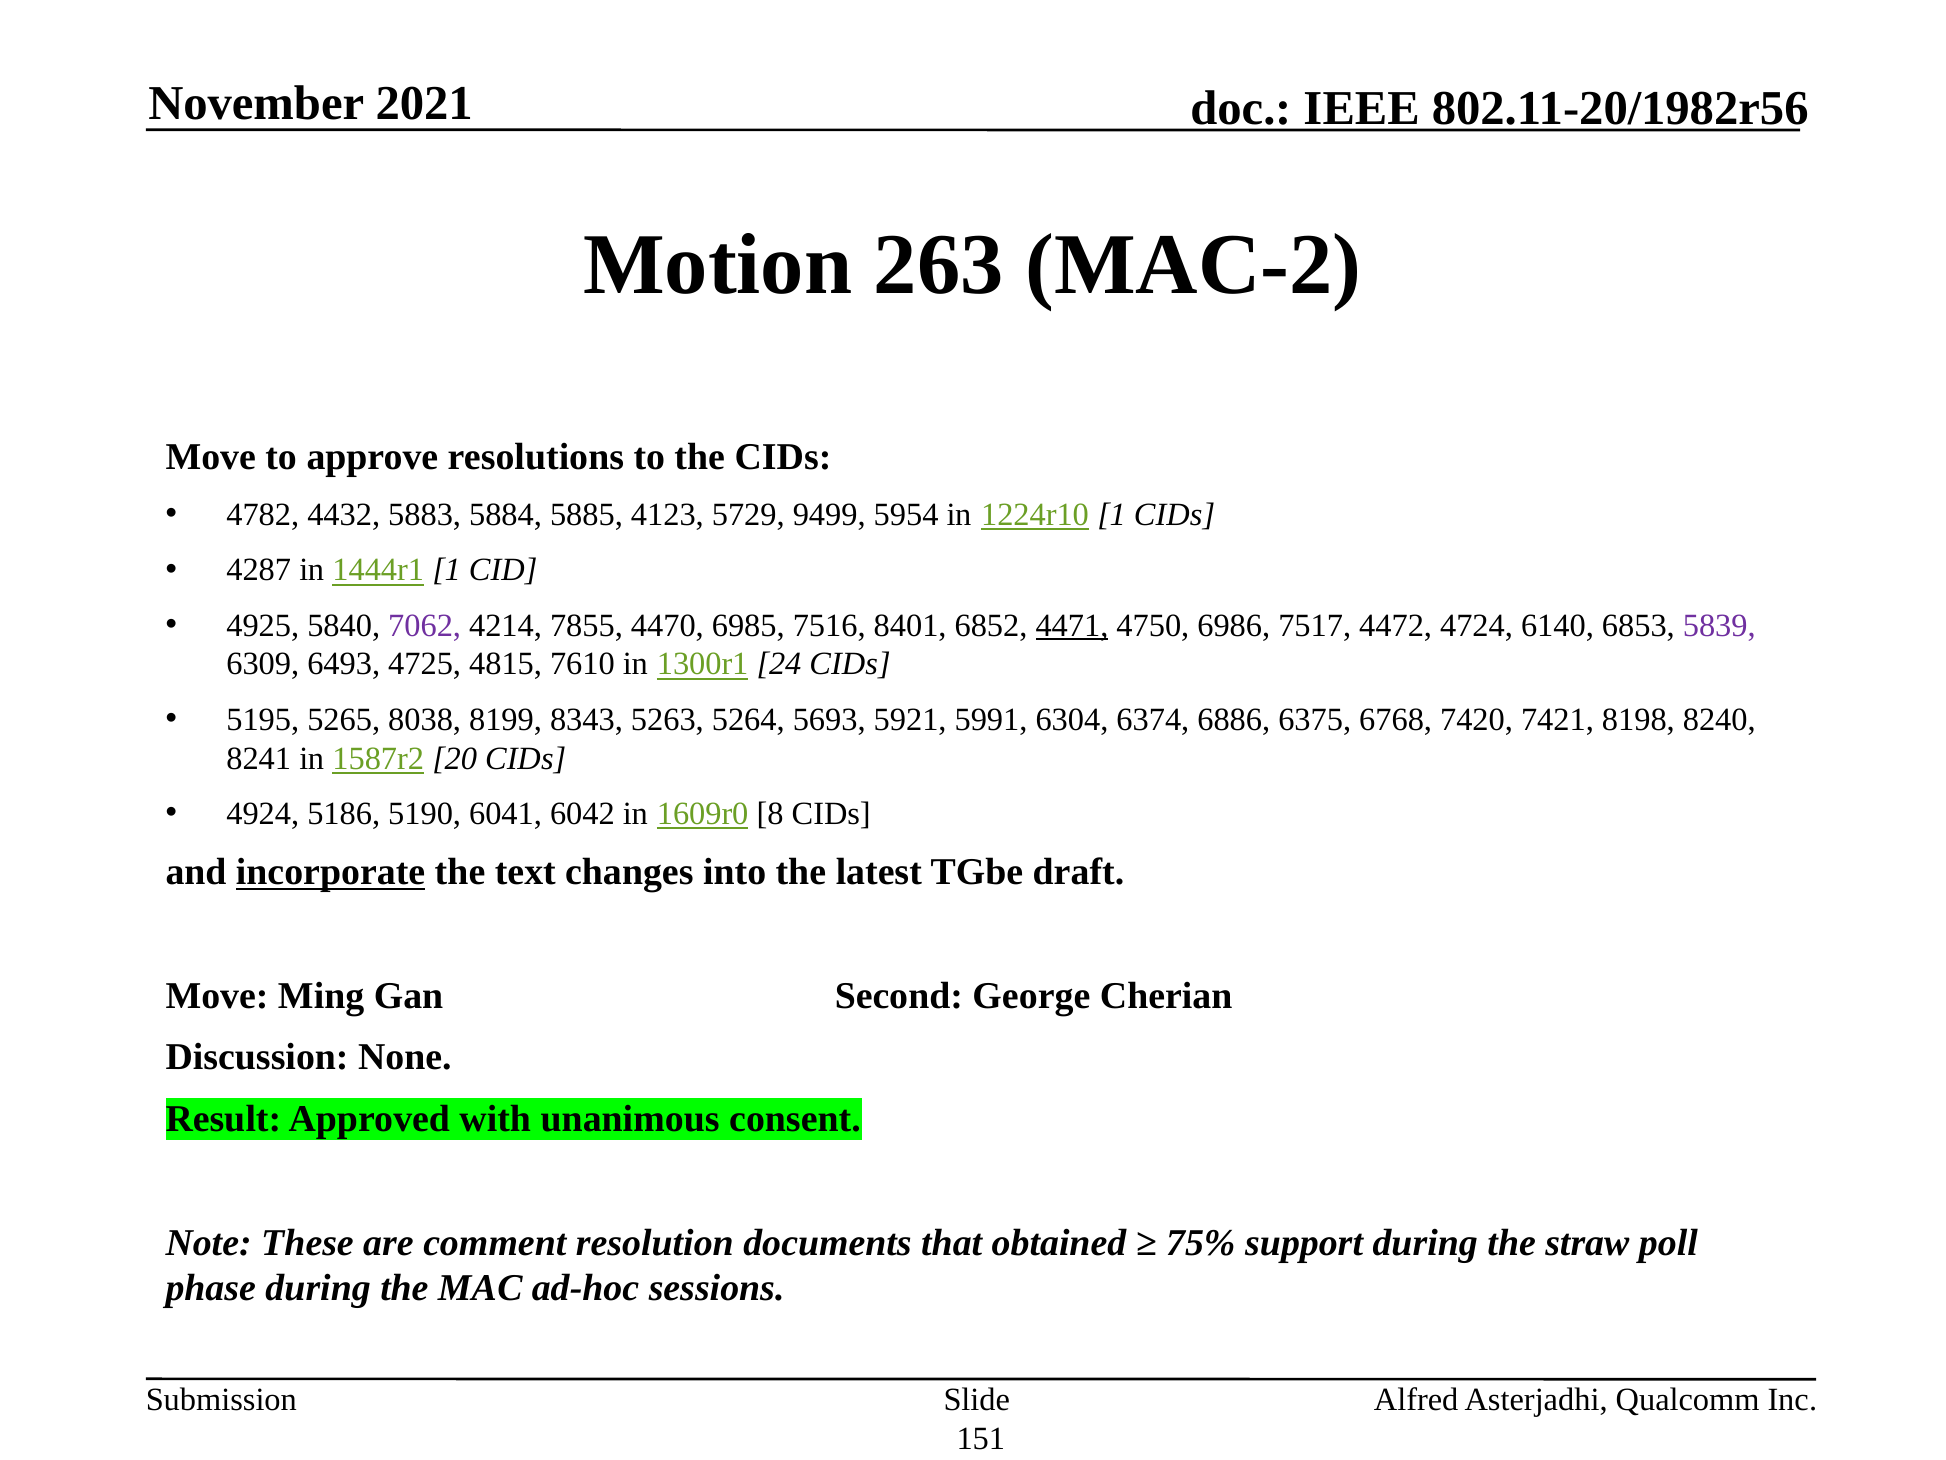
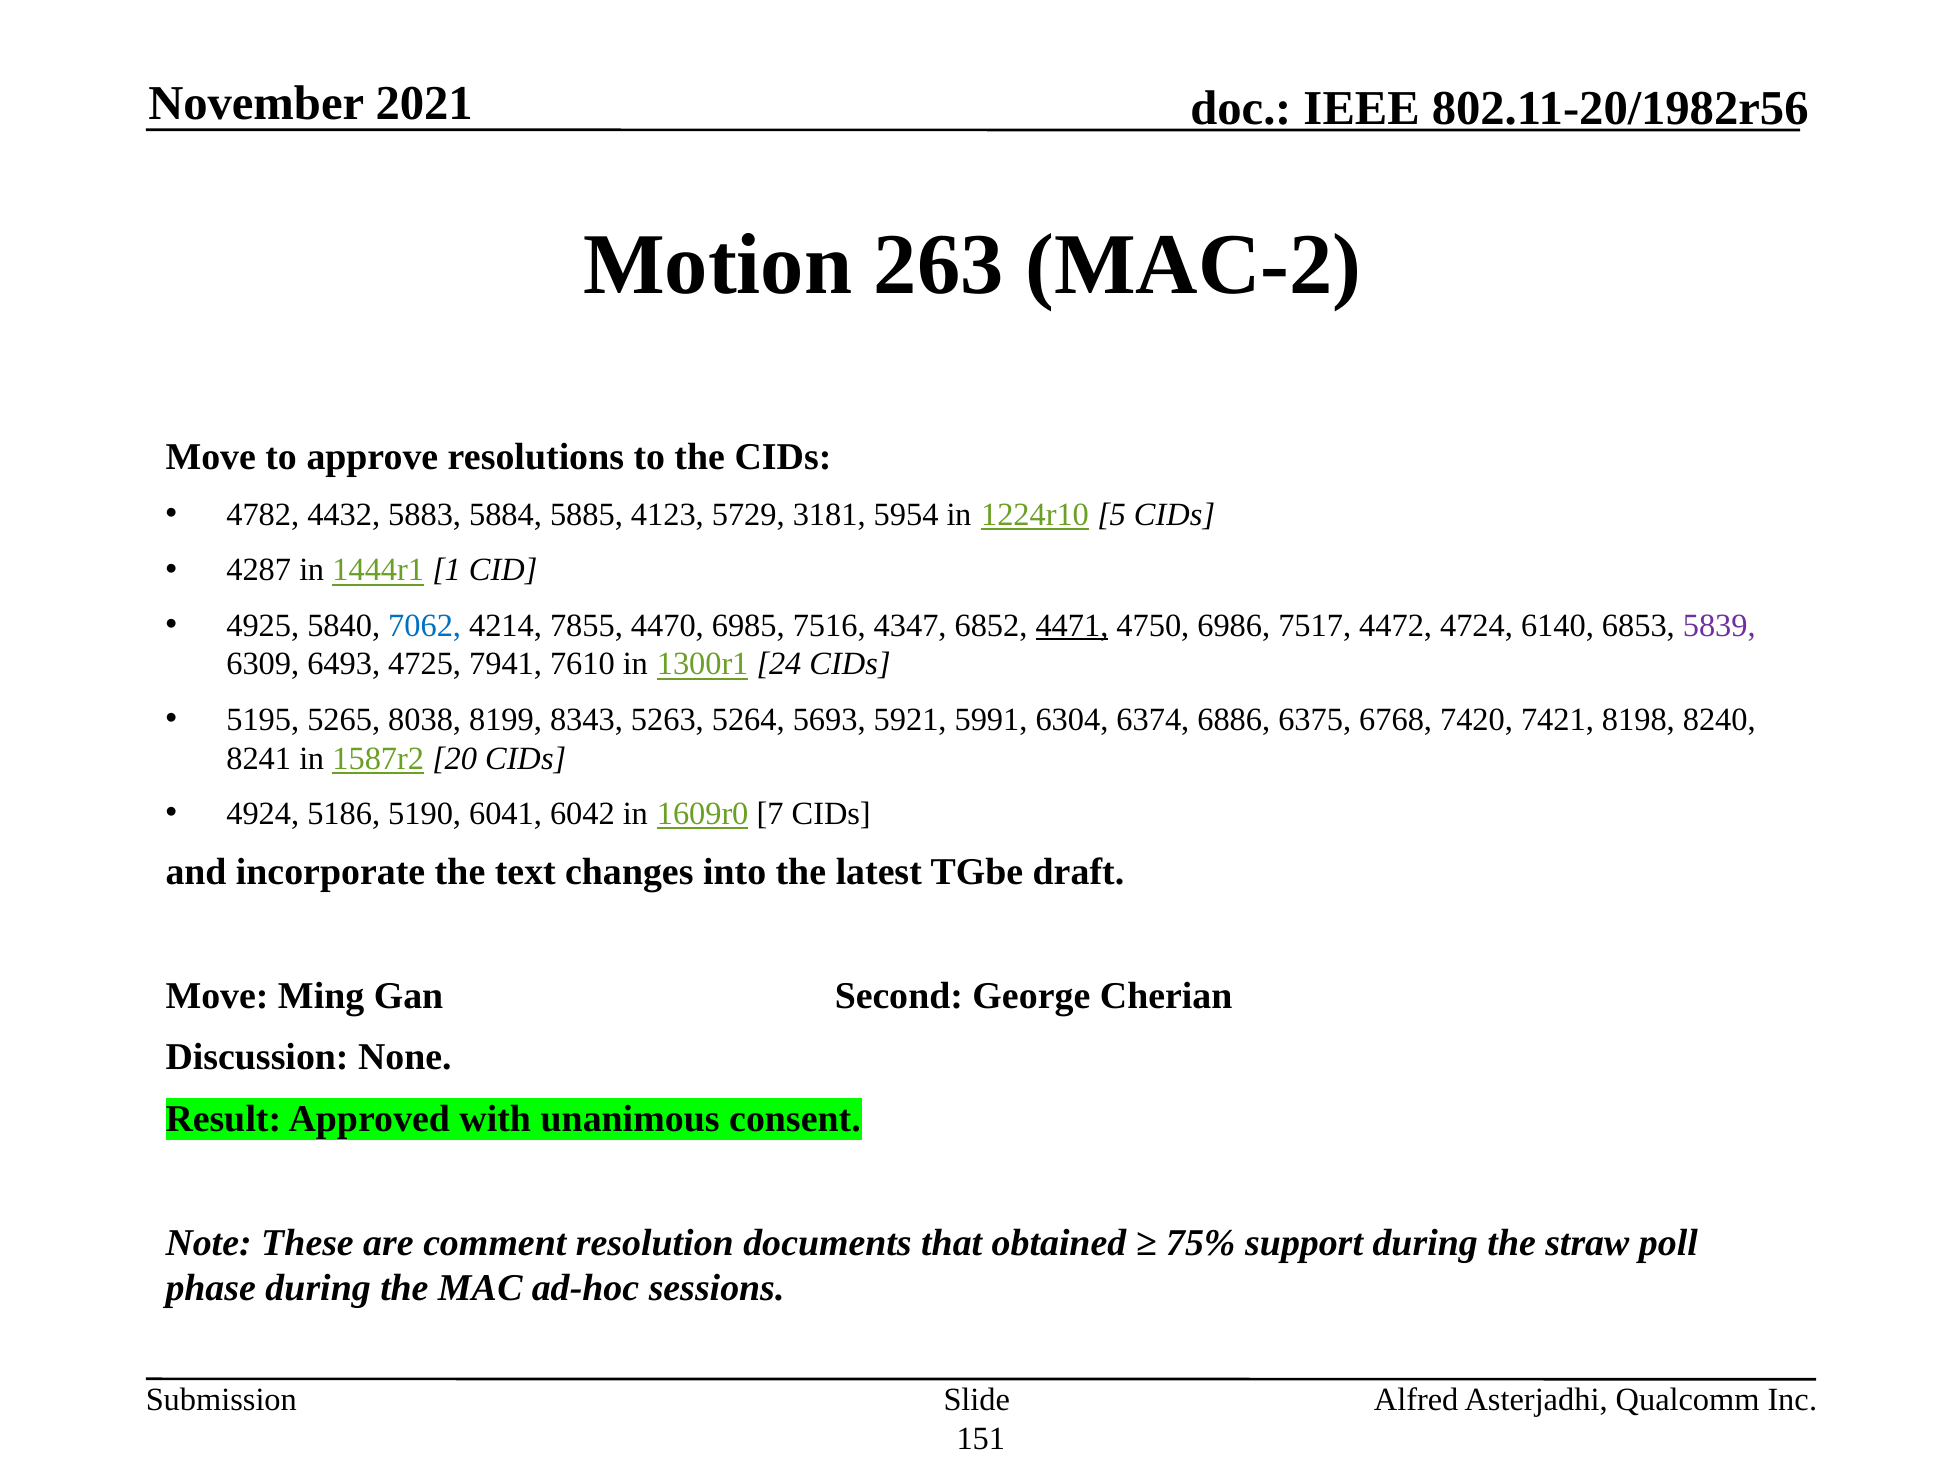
9499: 9499 -> 3181 (829, 515)
1224r10 1: 1 -> 5 (1112, 515)
7062 colour: purple -> blue (425, 625)
8401: 8401 -> 4347 (910, 625)
4815: 4815 -> 7941 (506, 664)
8: 8 -> 7 (770, 813)
incorporate underline: present -> none (331, 872)
